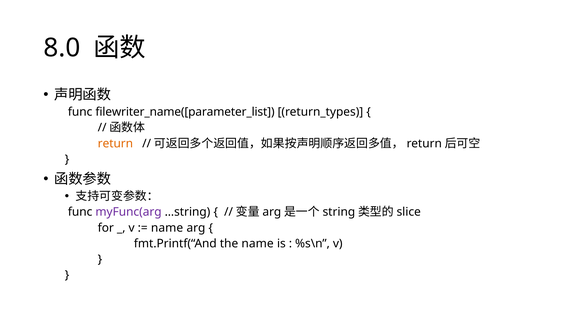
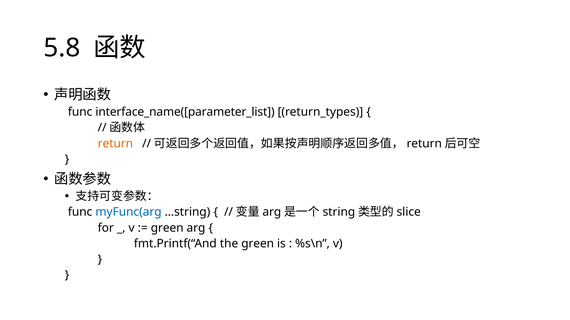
8.0: 8.0 -> 5.8 (62, 48)
filewriter_name([parameter_list: filewriter_name([parameter_list -> interface_name([parameter_list (185, 112)
myFunc(arg colour: purple -> blue (129, 212)
name: name -> green (167, 228)
the name: name -> green (258, 244)
